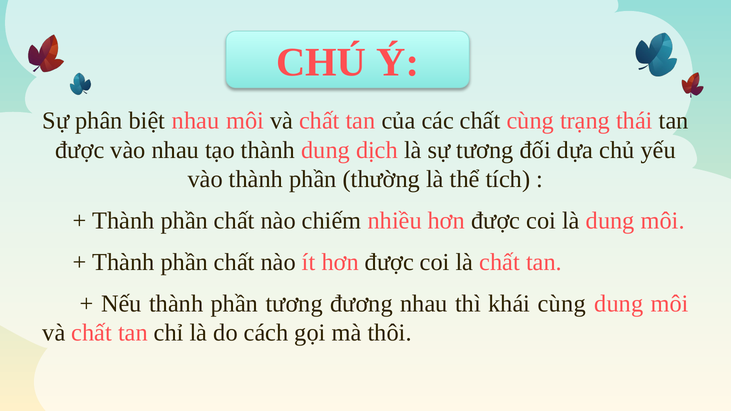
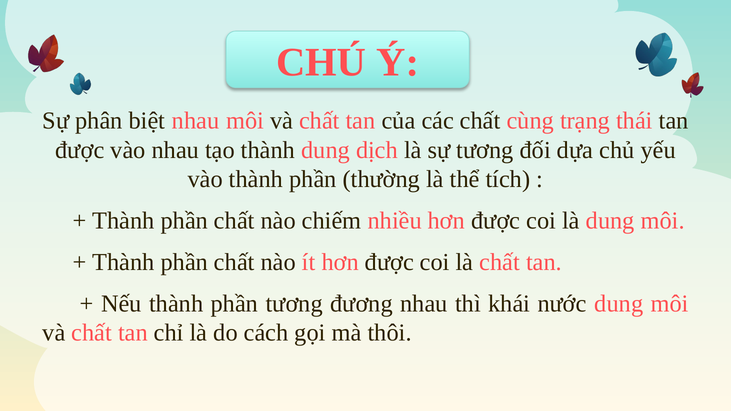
khái cùng: cùng -> nước (562, 304)
